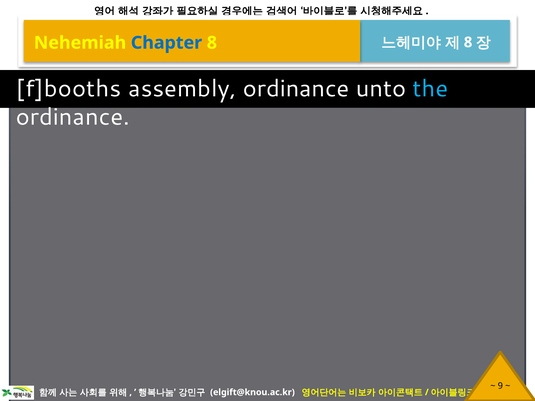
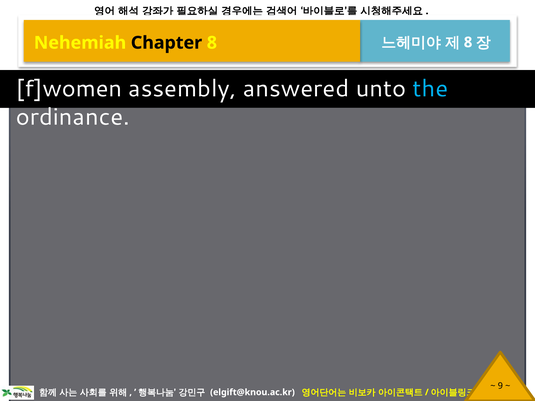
Chapter colour: blue -> black (166, 43)
f]booths: f]booths -> f]women (69, 89)
assembly ordinance: ordinance -> answered (296, 89)
